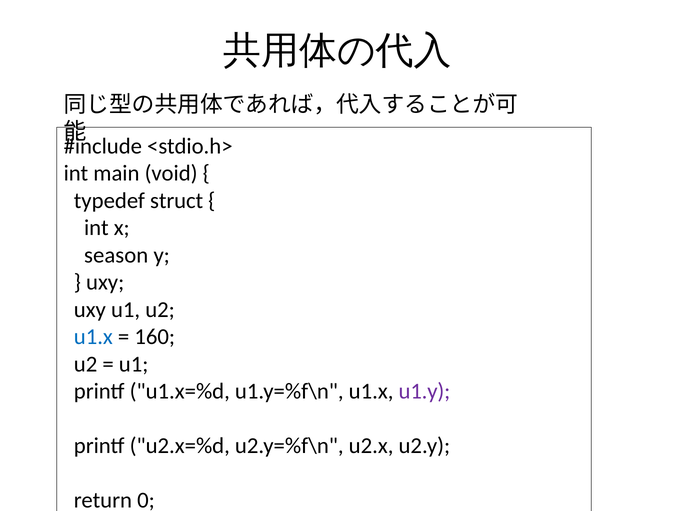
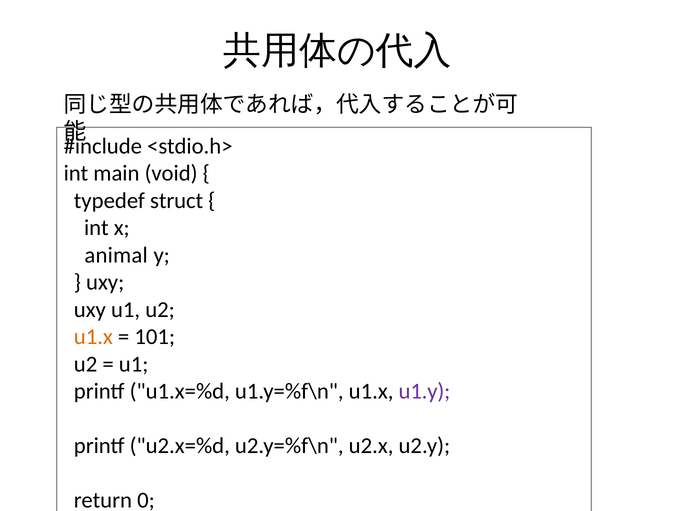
season: season -> animal (116, 255)
u1.x colour: blue -> orange (93, 337)
160: 160 -> 101 (155, 337)
